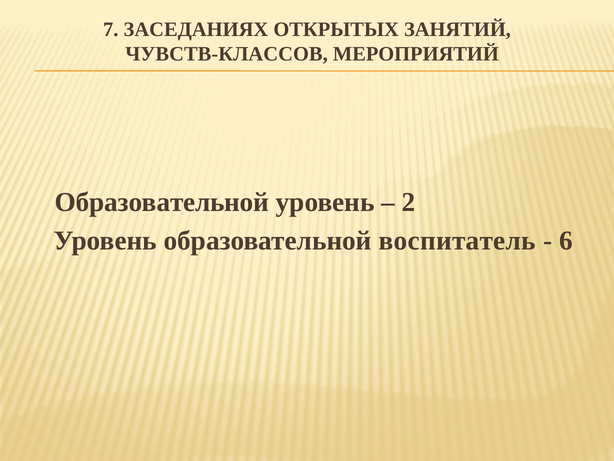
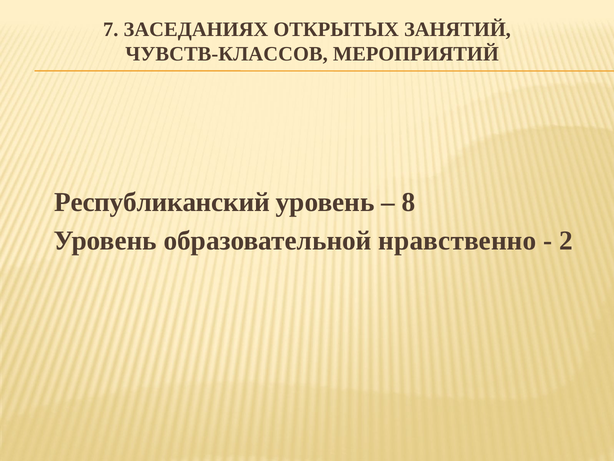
Образовательной: Образовательной -> Республиканский (162, 202)
2: 2 -> 8 (409, 202)
воспитатель: воспитатель -> нравственно (457, 240)
6: 6 -> 2 (566, 240)
